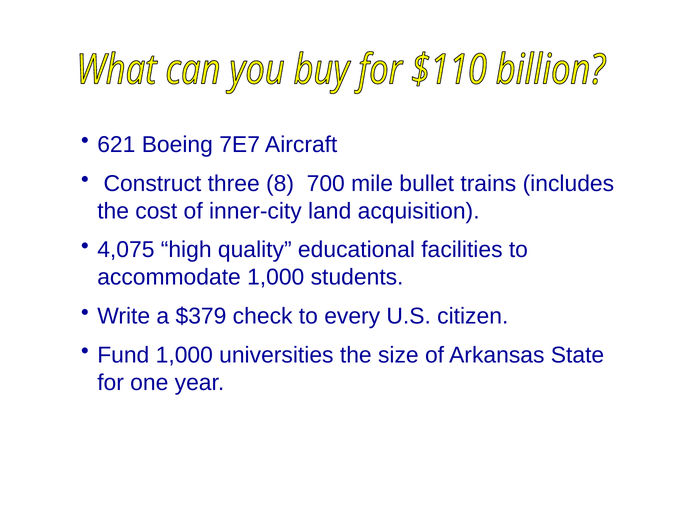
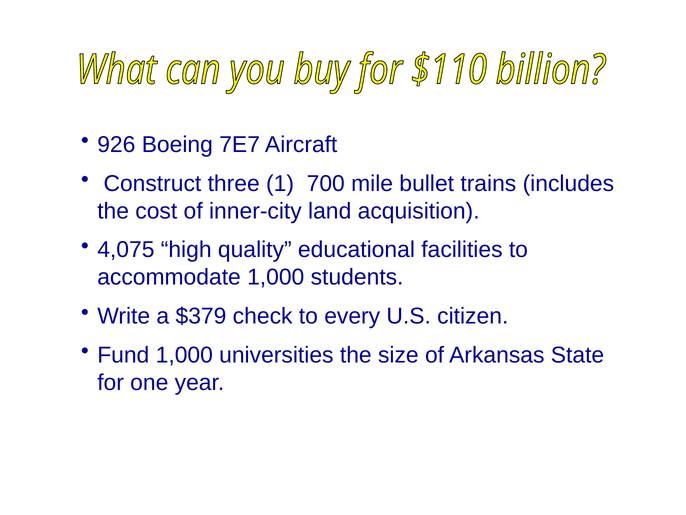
621: 621 -> 926 (116, 144)
8: 8 -> 1 (280, 183)
